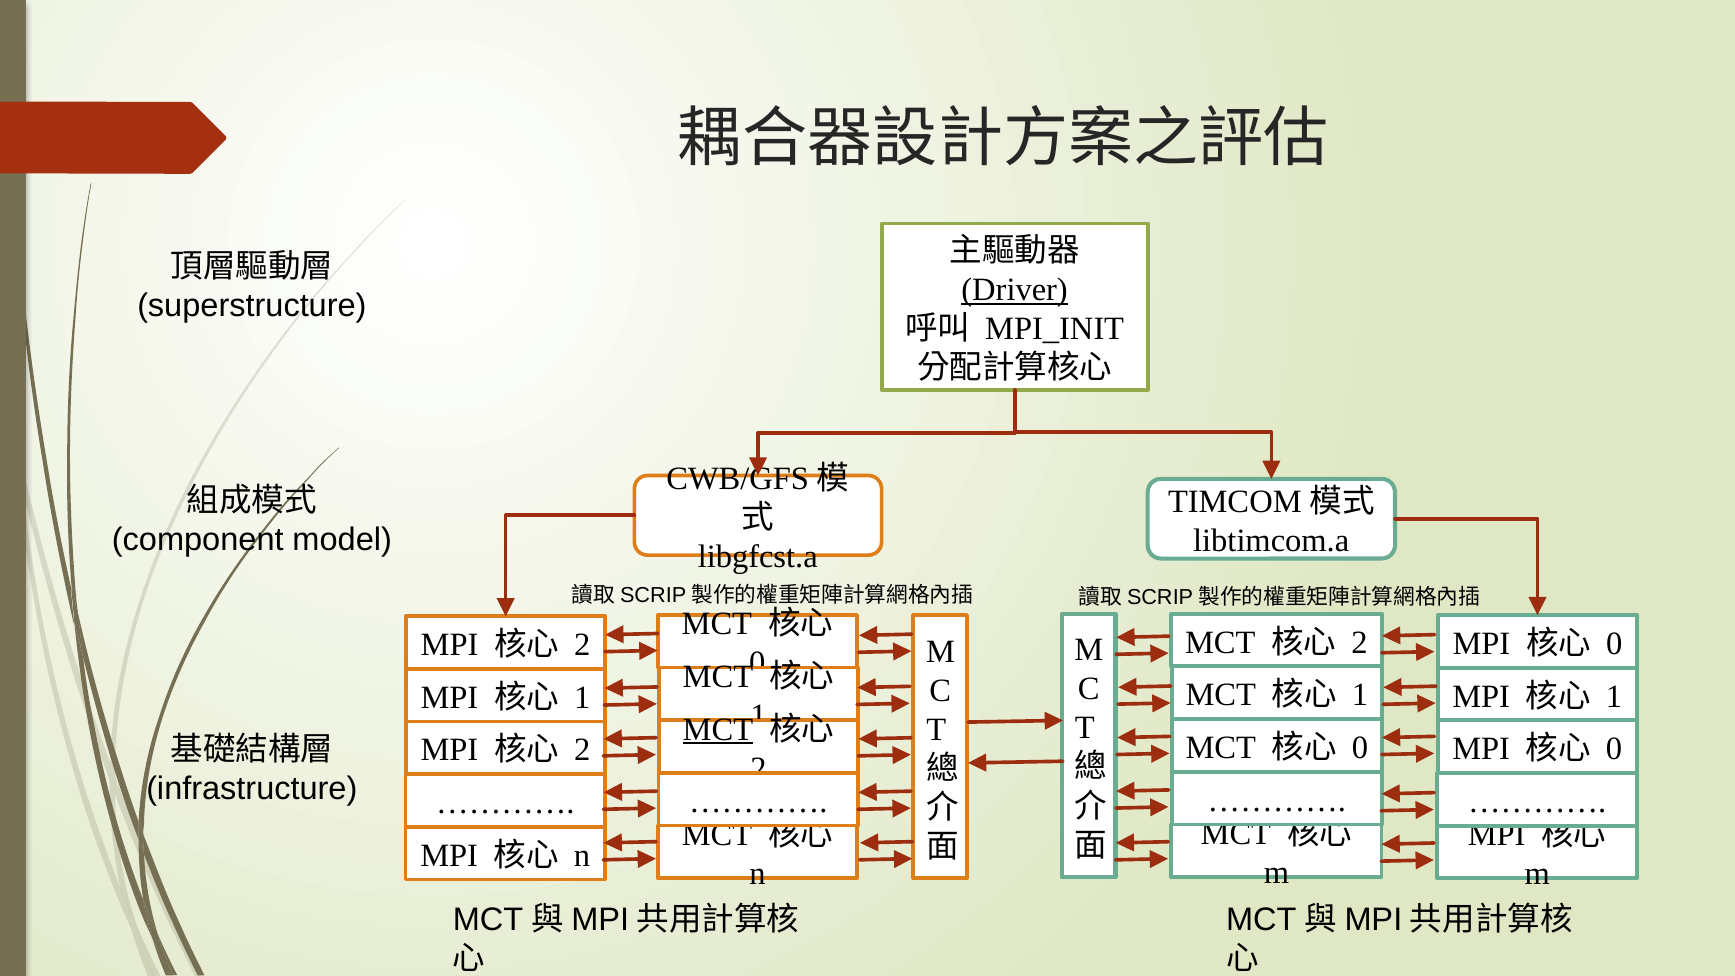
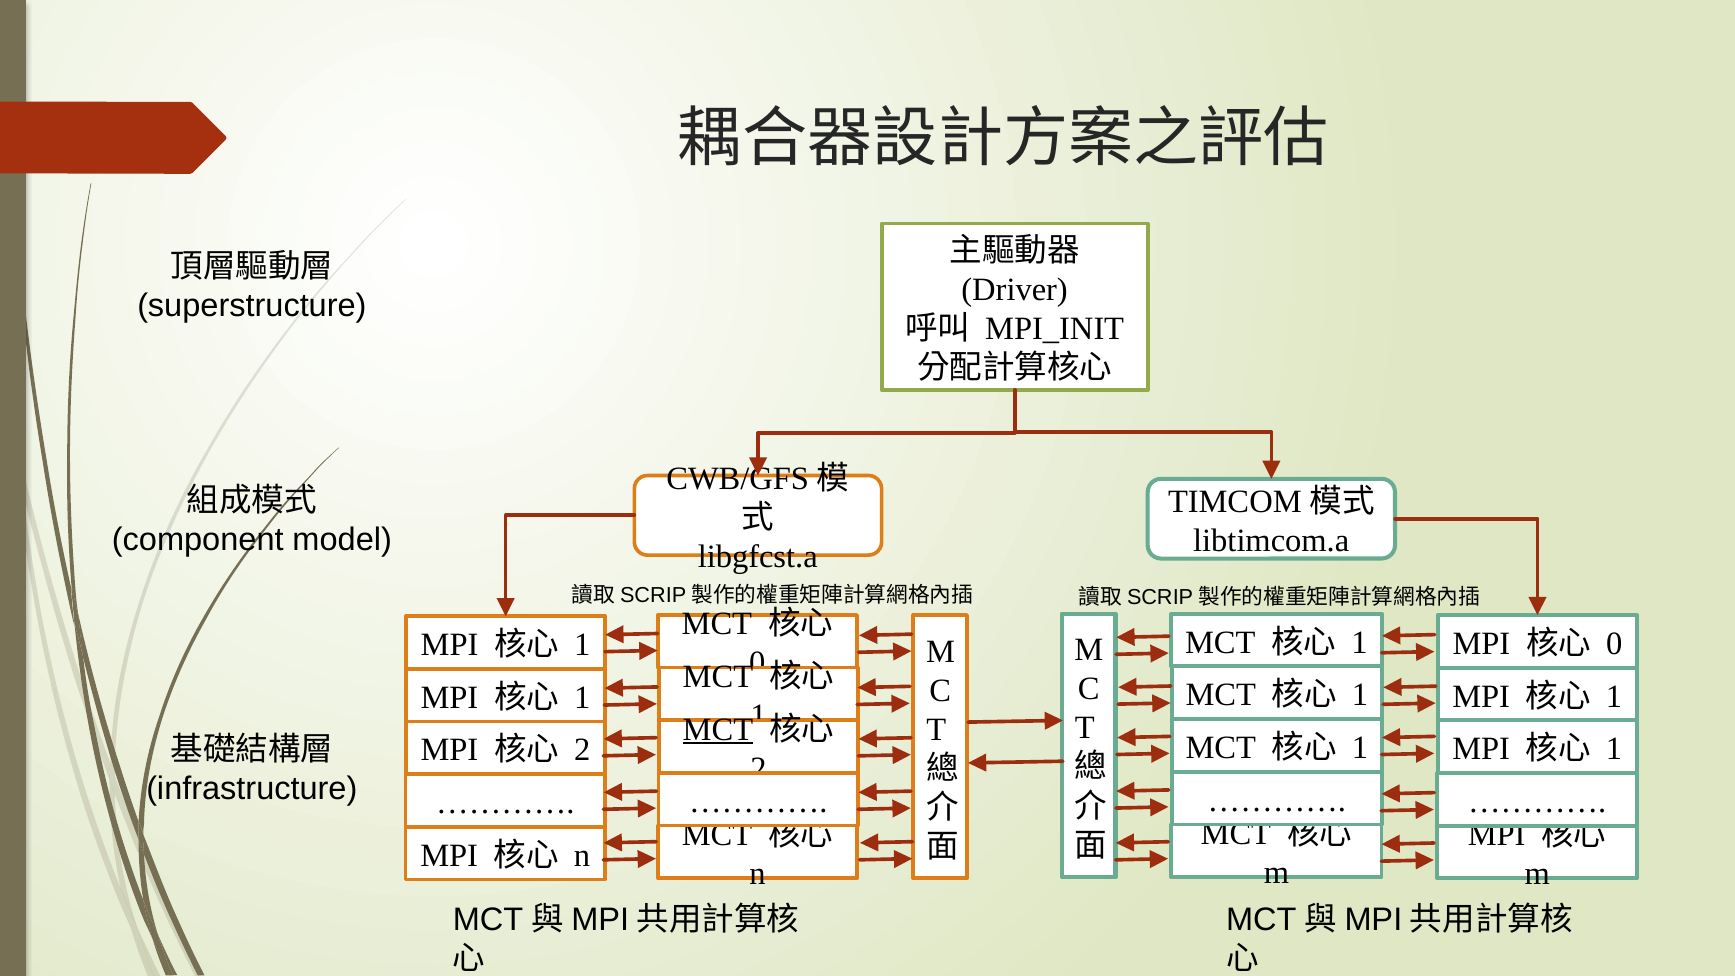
Driver underline: present -> none (1015, 290)
2: 2 -> 1 (1360, 642)
2: 2 -> 1 (582, 645)
0: 0 -> 1 (1360, 748)
0: 0 -> 1 (1614, 749)
